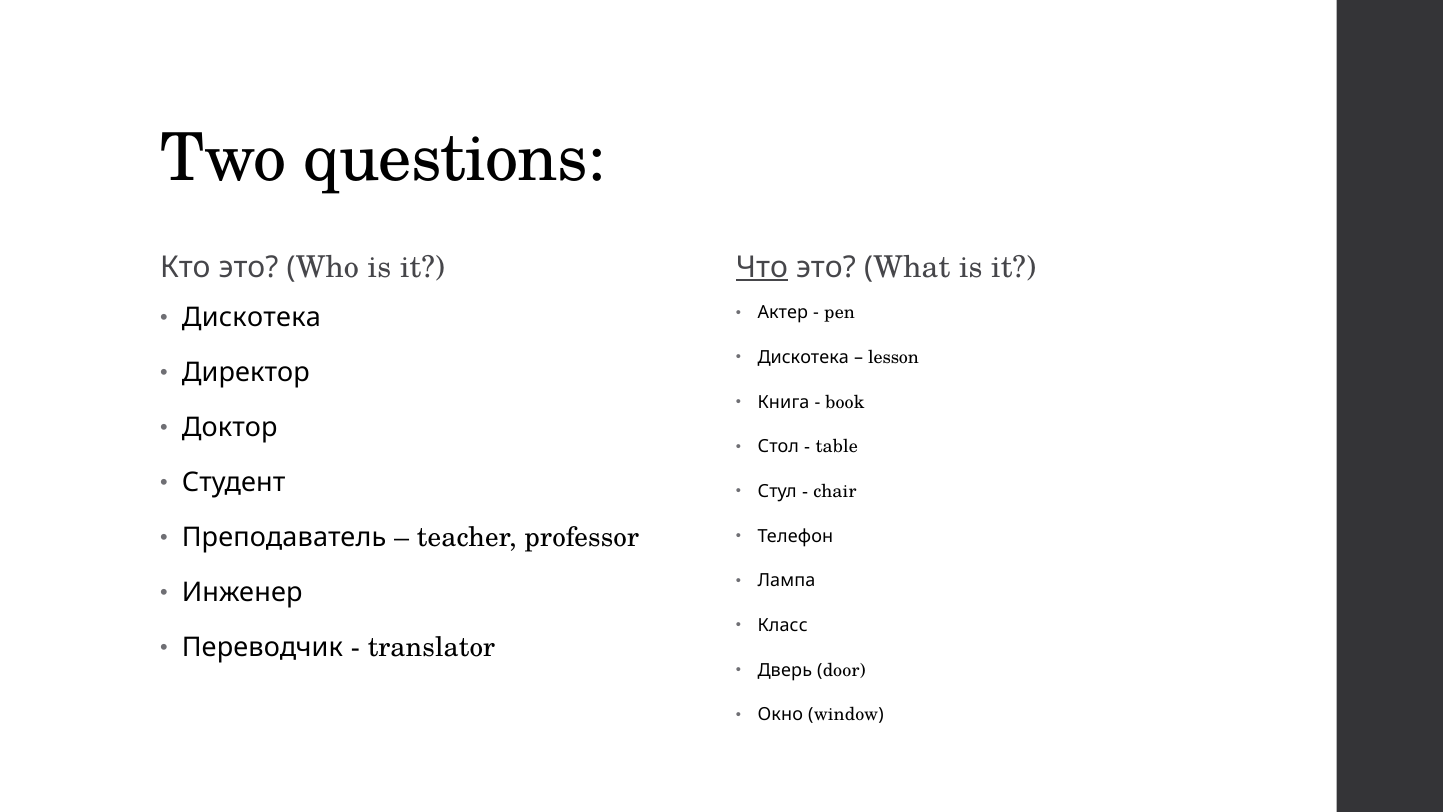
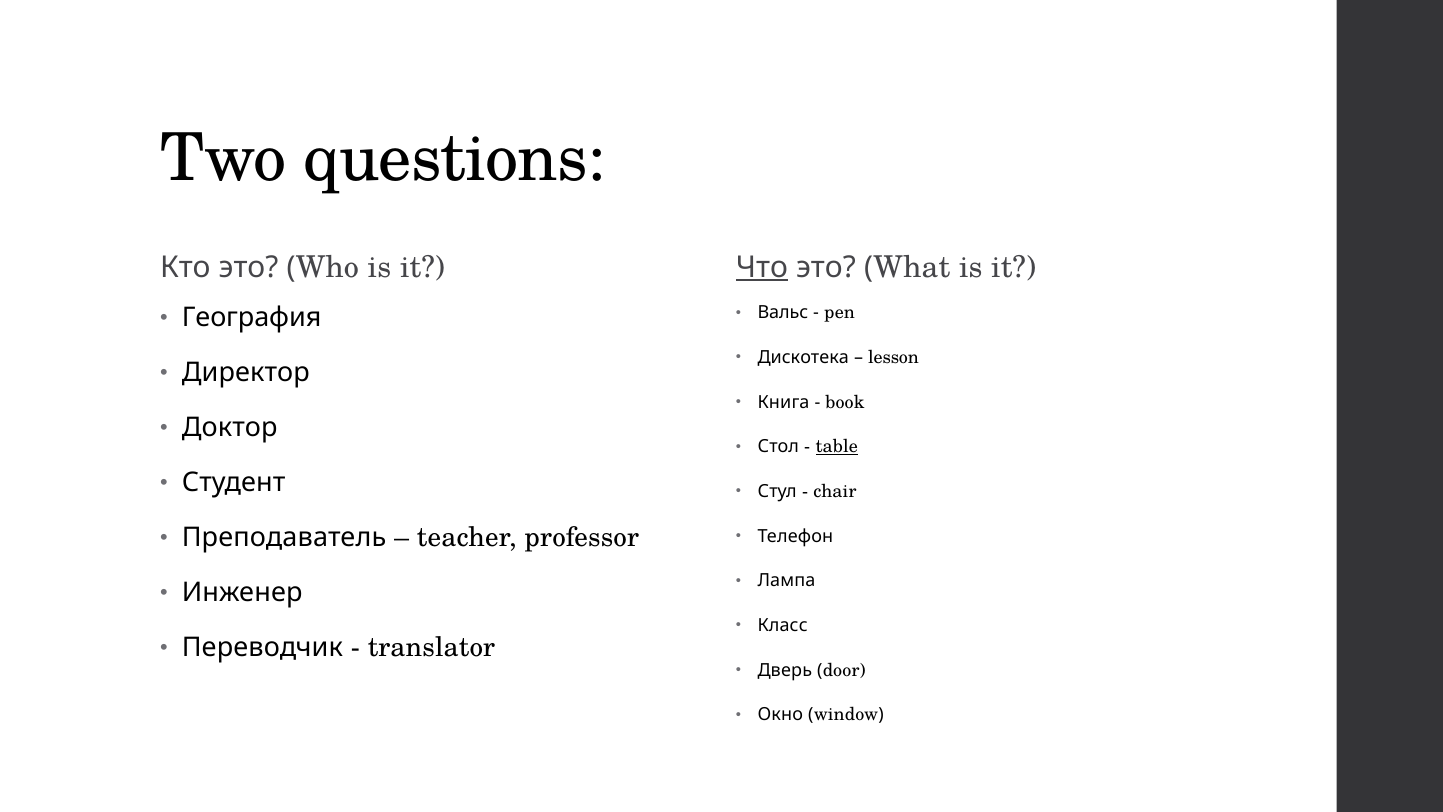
Актер: Актер -> Вальс (783, 313)
Дискотека: Дискотека -> География (252, 318)
table underline: none -> present (837, 447)
